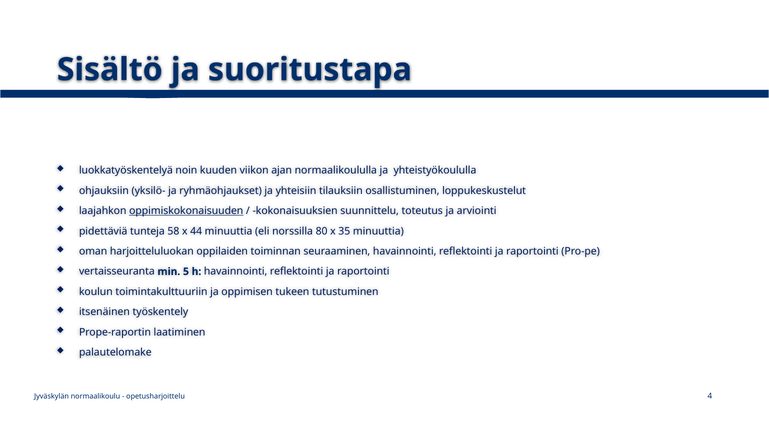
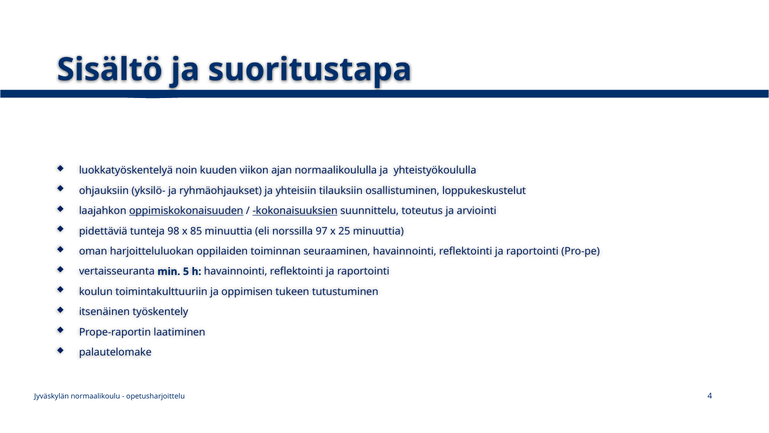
kokonaisuuksien underline: none -> present (295, 211)
58: 58 -> 98 (173, 231)
44: 44 -> 85 (196, 231)
80: 80 -> 97 (322, 231)
35: 35 -> 25 (344, 231)
